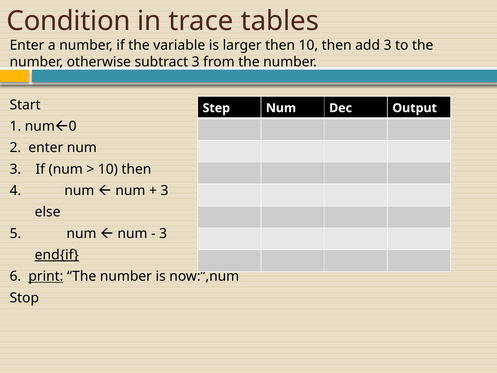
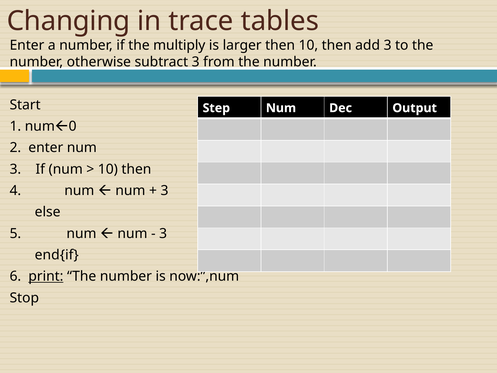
Condition: Condition -> Changing (69, 21)
variable: variable -> multiply (179, 45)
end{if underline: present -> none (57, 255)
